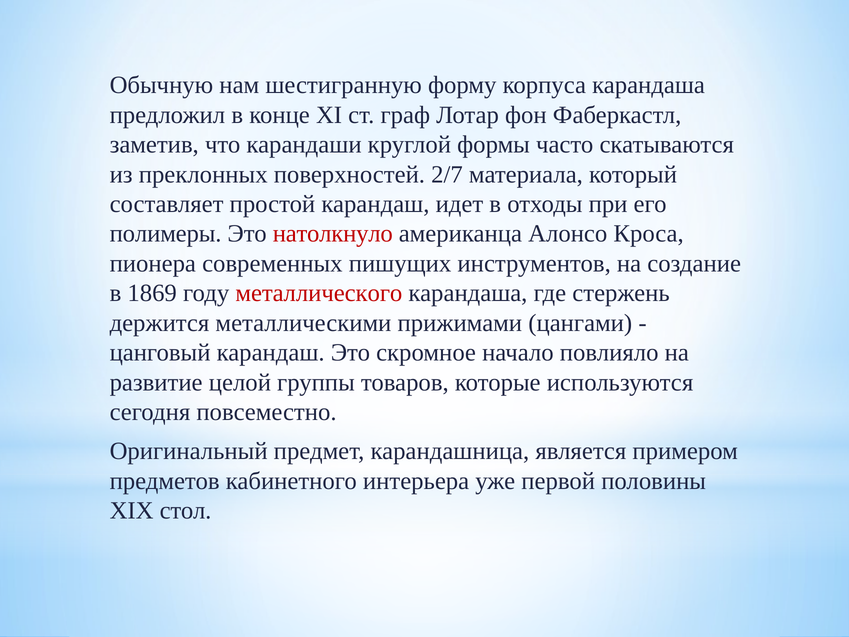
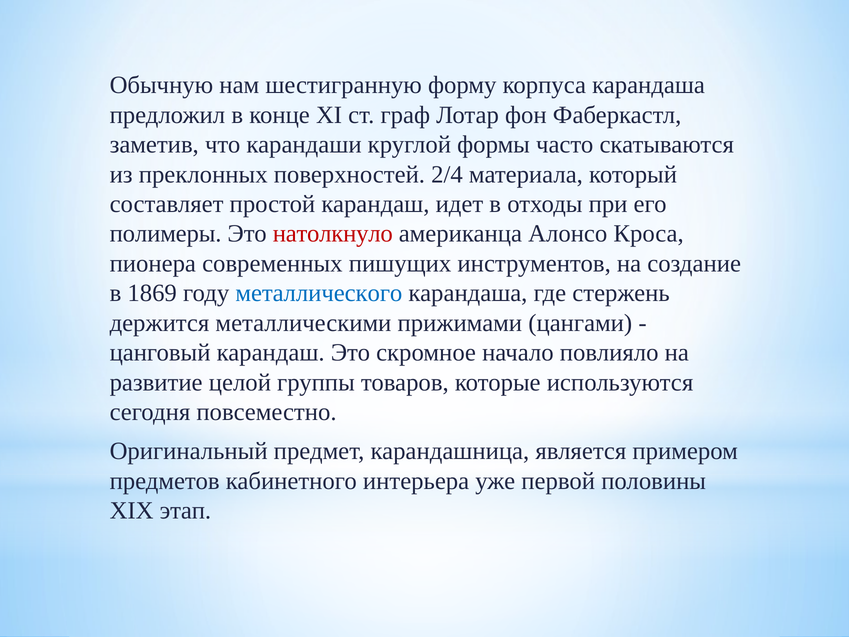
2/7: 2/7 -> 2/4 (447, 174)
металлического colour: red -> blue (319, 293)
стол: стол -> этап (185, 510)
